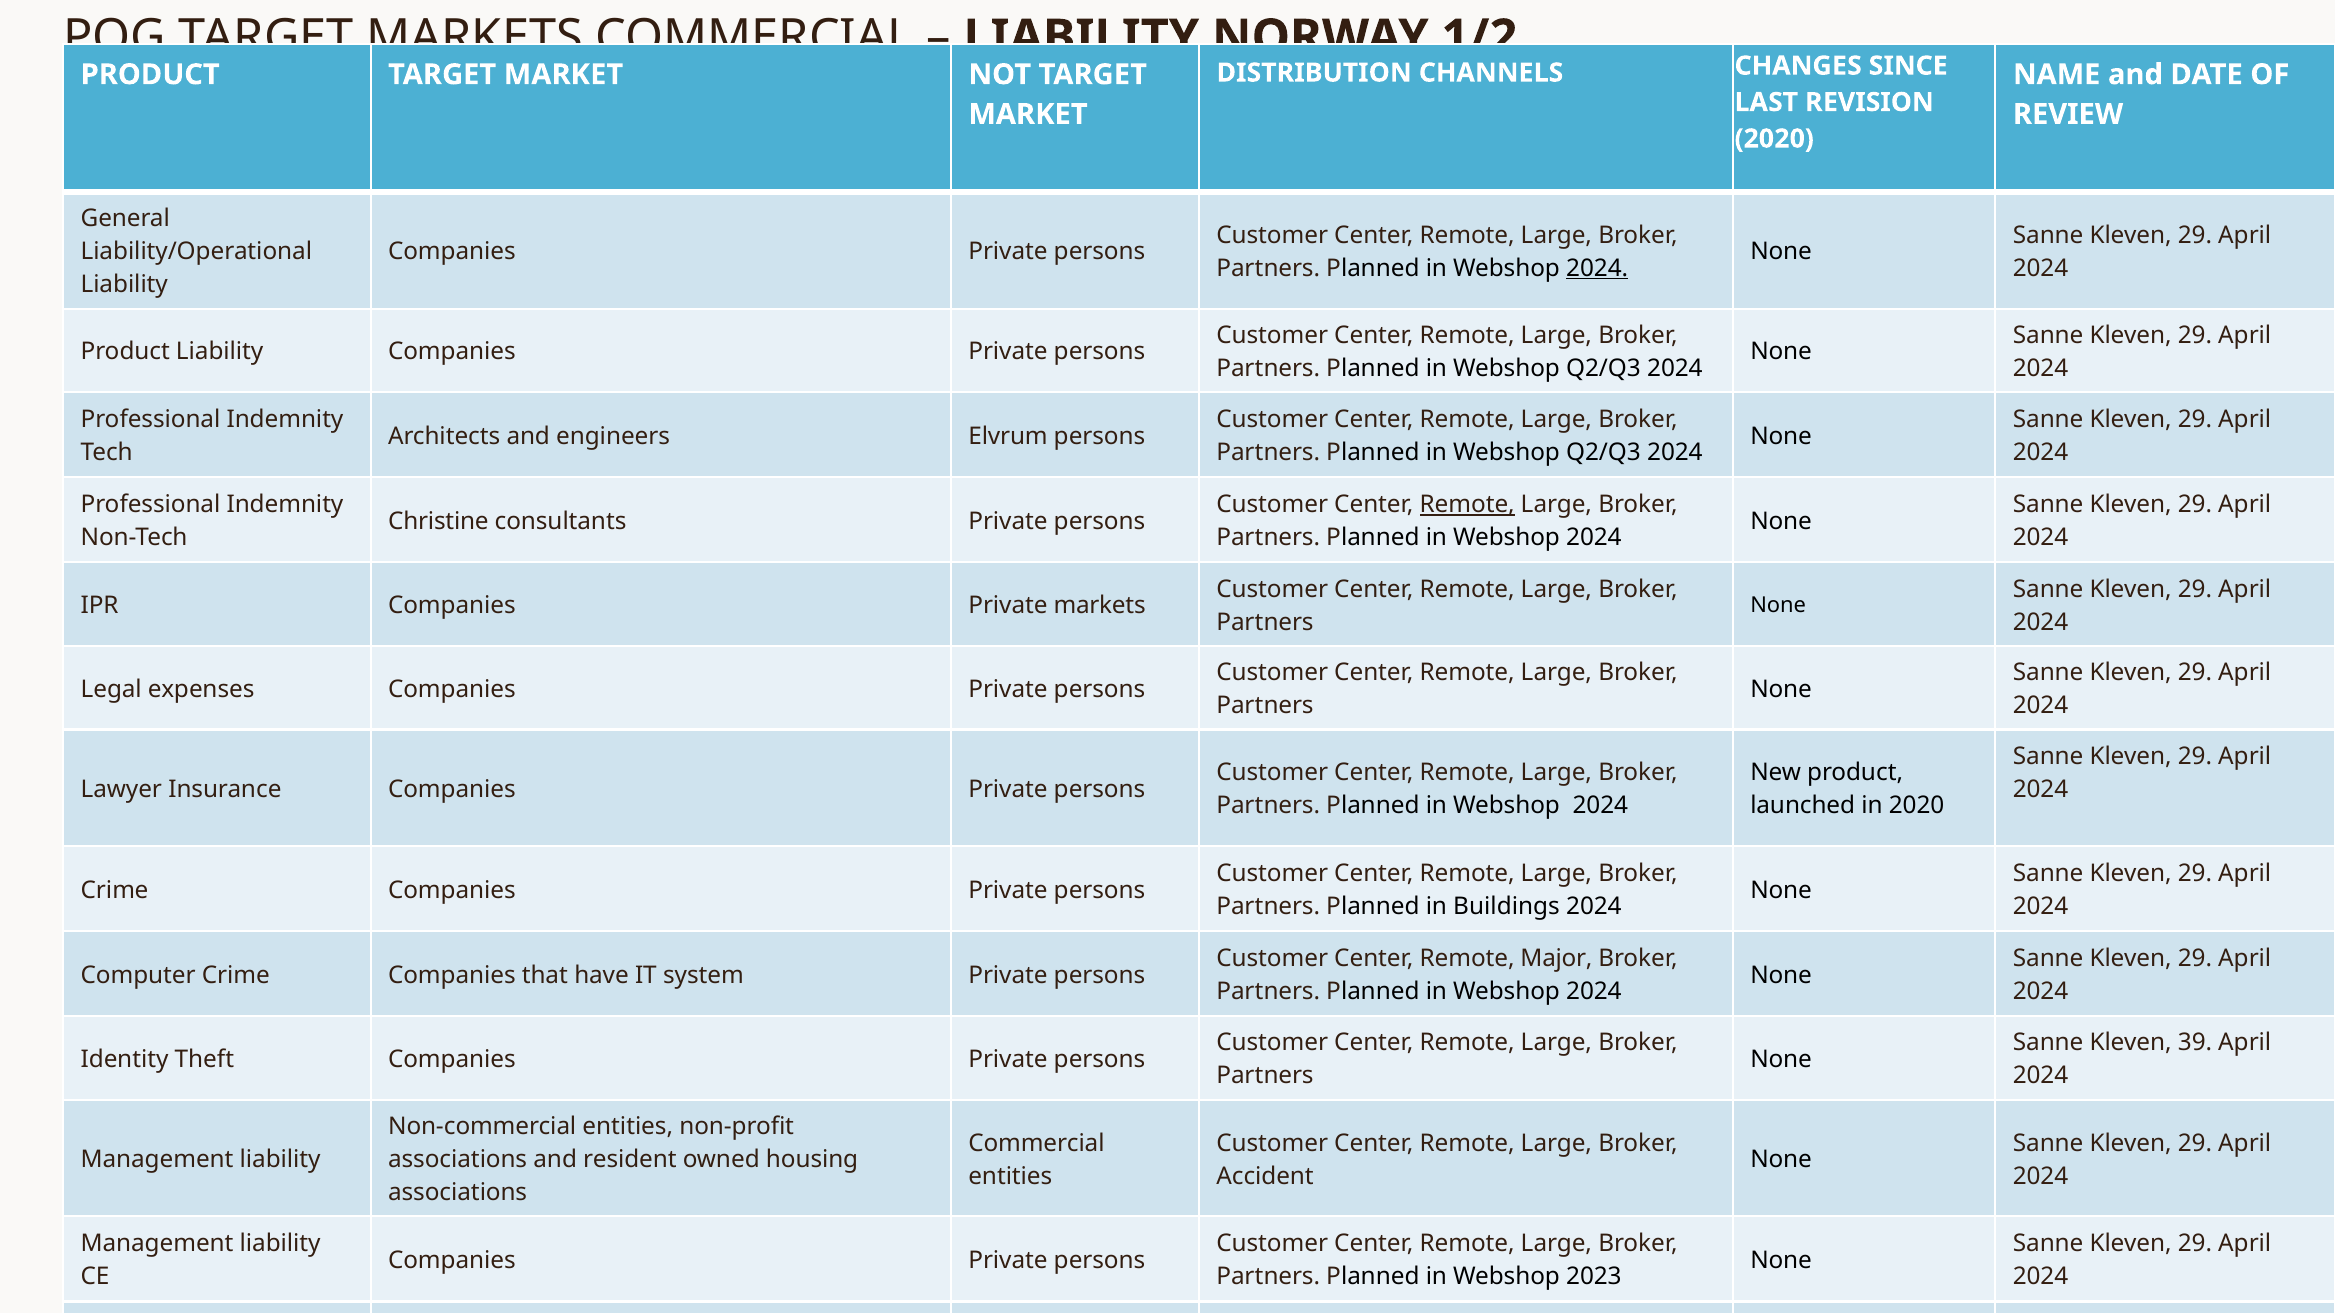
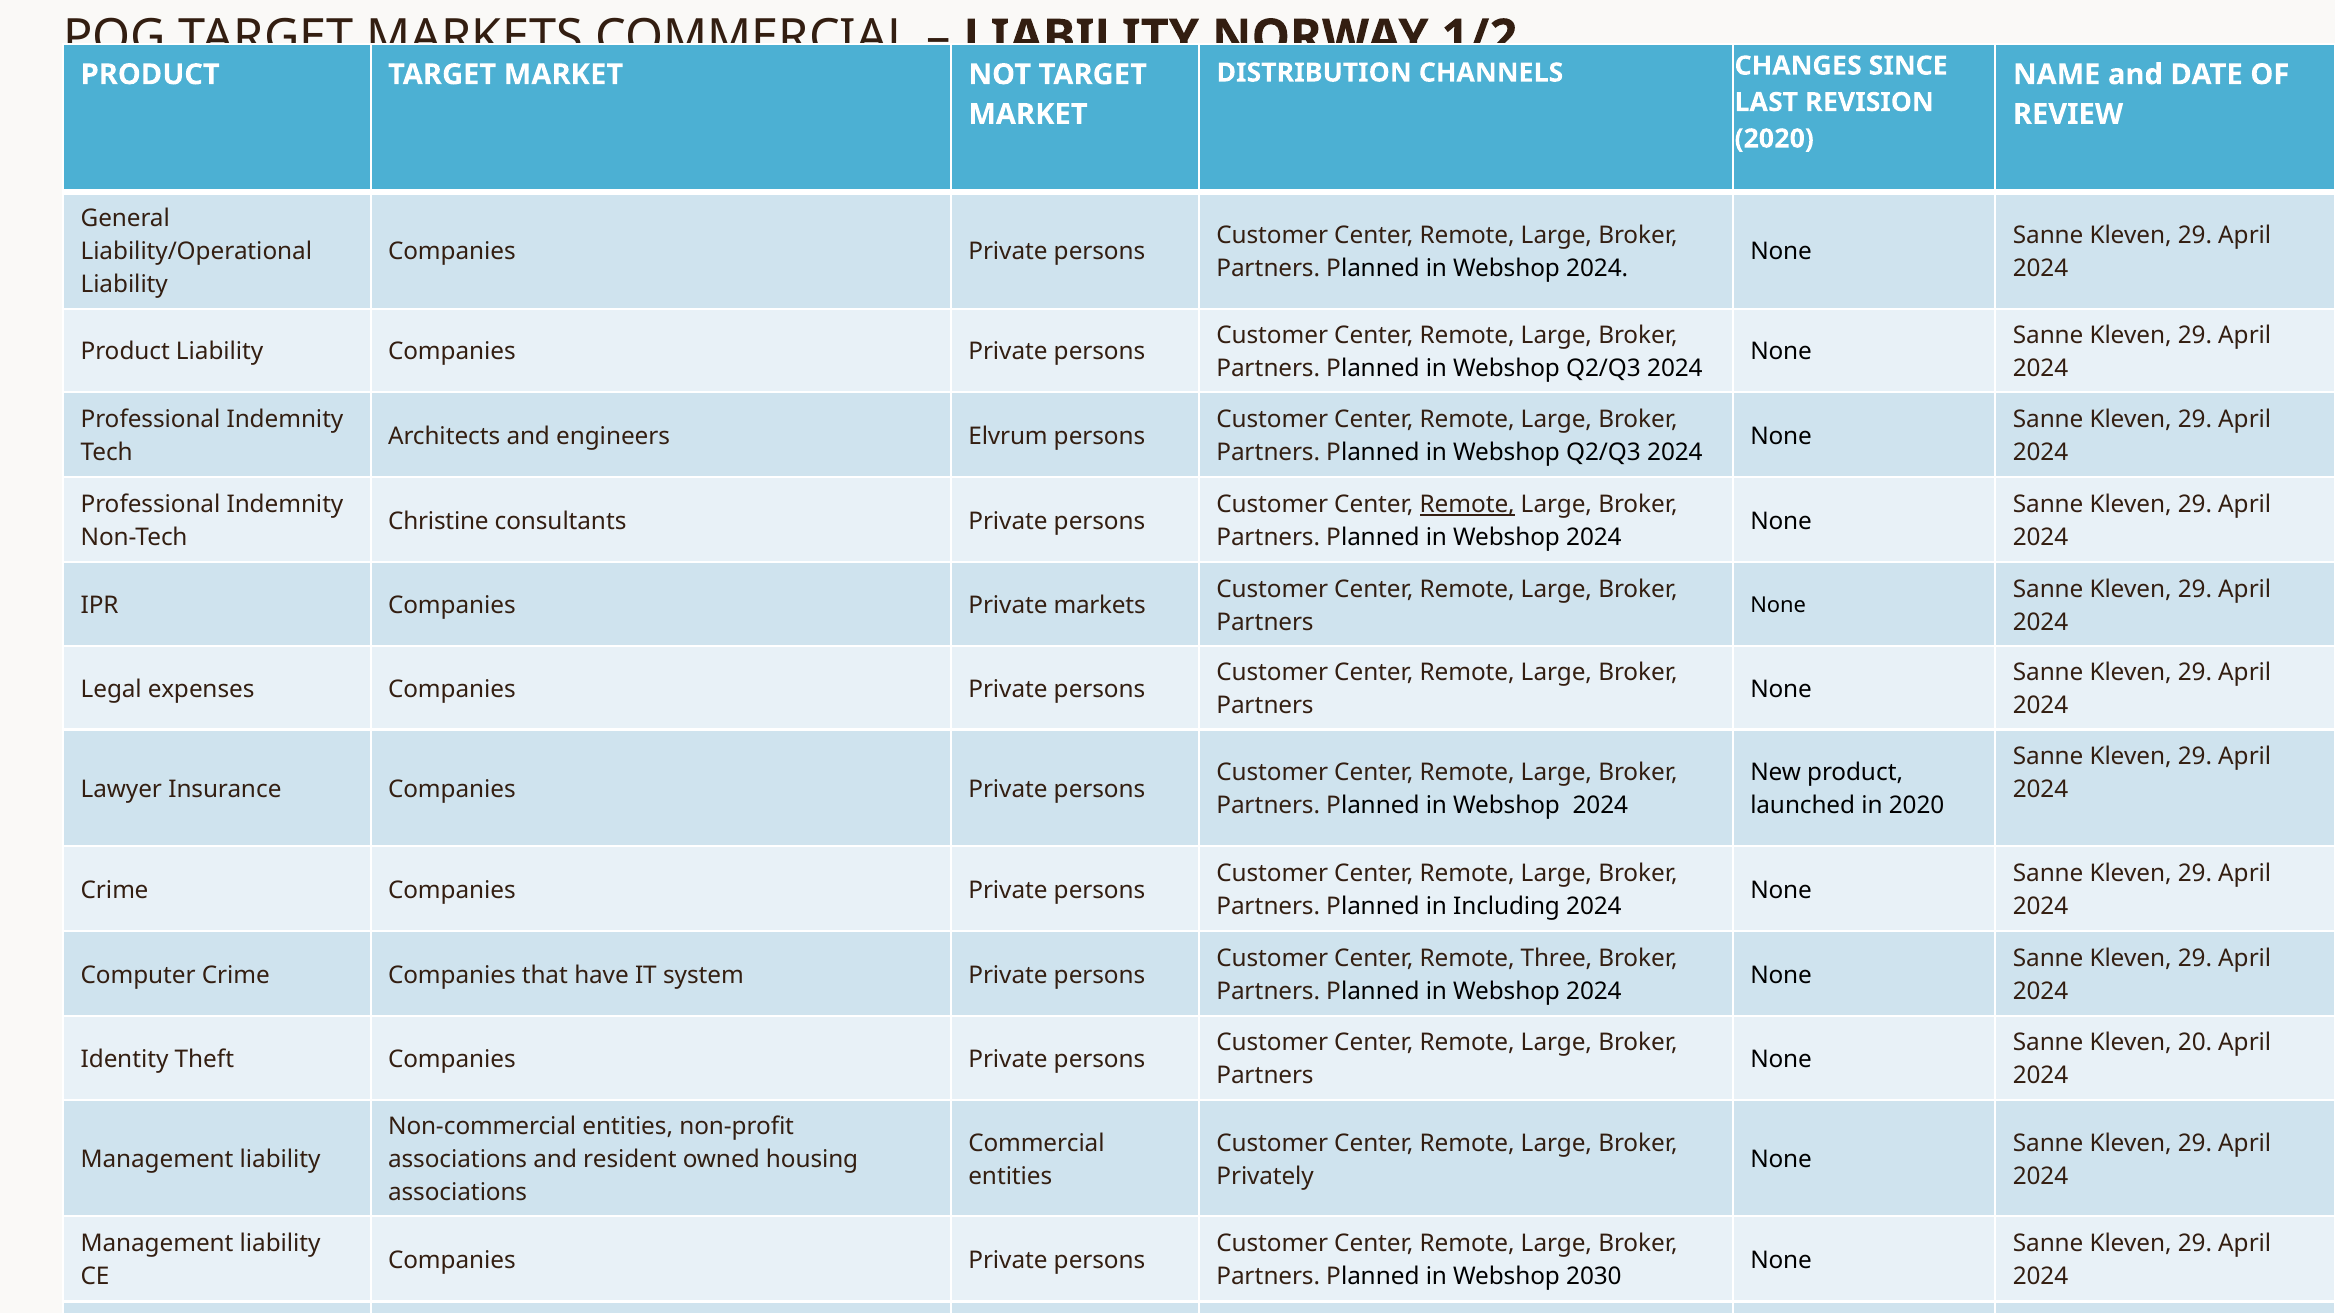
2024 underline: present -> none (1597, 268)
Buildings: Buildings -> Including (1507, 907)
Major: Major -> Three (1556, 959)
39: 39 -> 20 (2195, 1043)
Accident: Accident -> Privately (1265, 1176)
2023: 2023 -> 2030 (1594, 1277)
